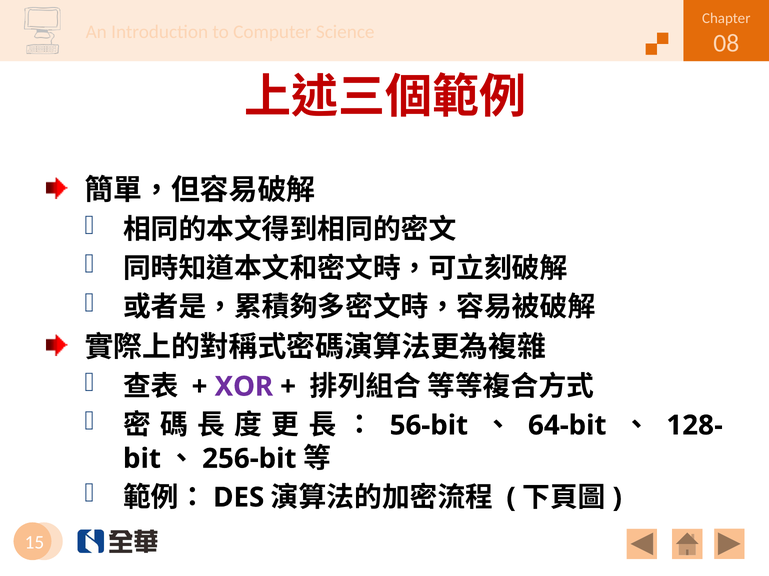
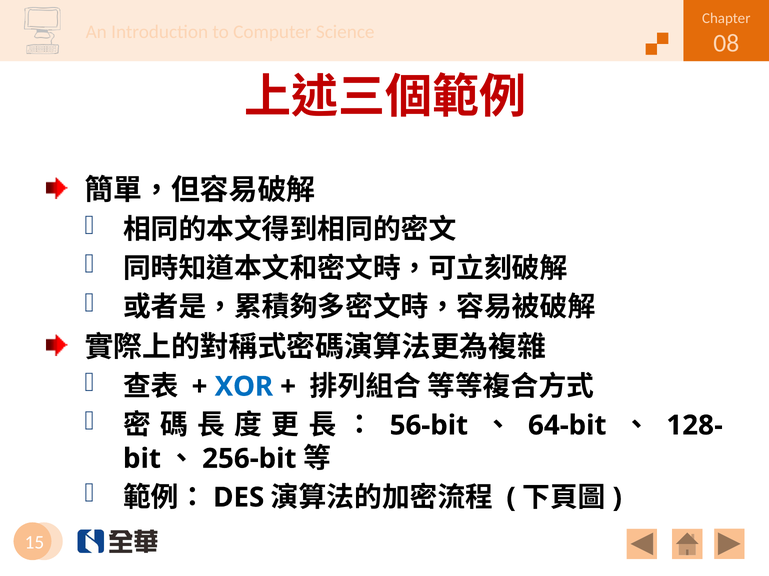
XOR colour: purple -> blue (244, 387)
